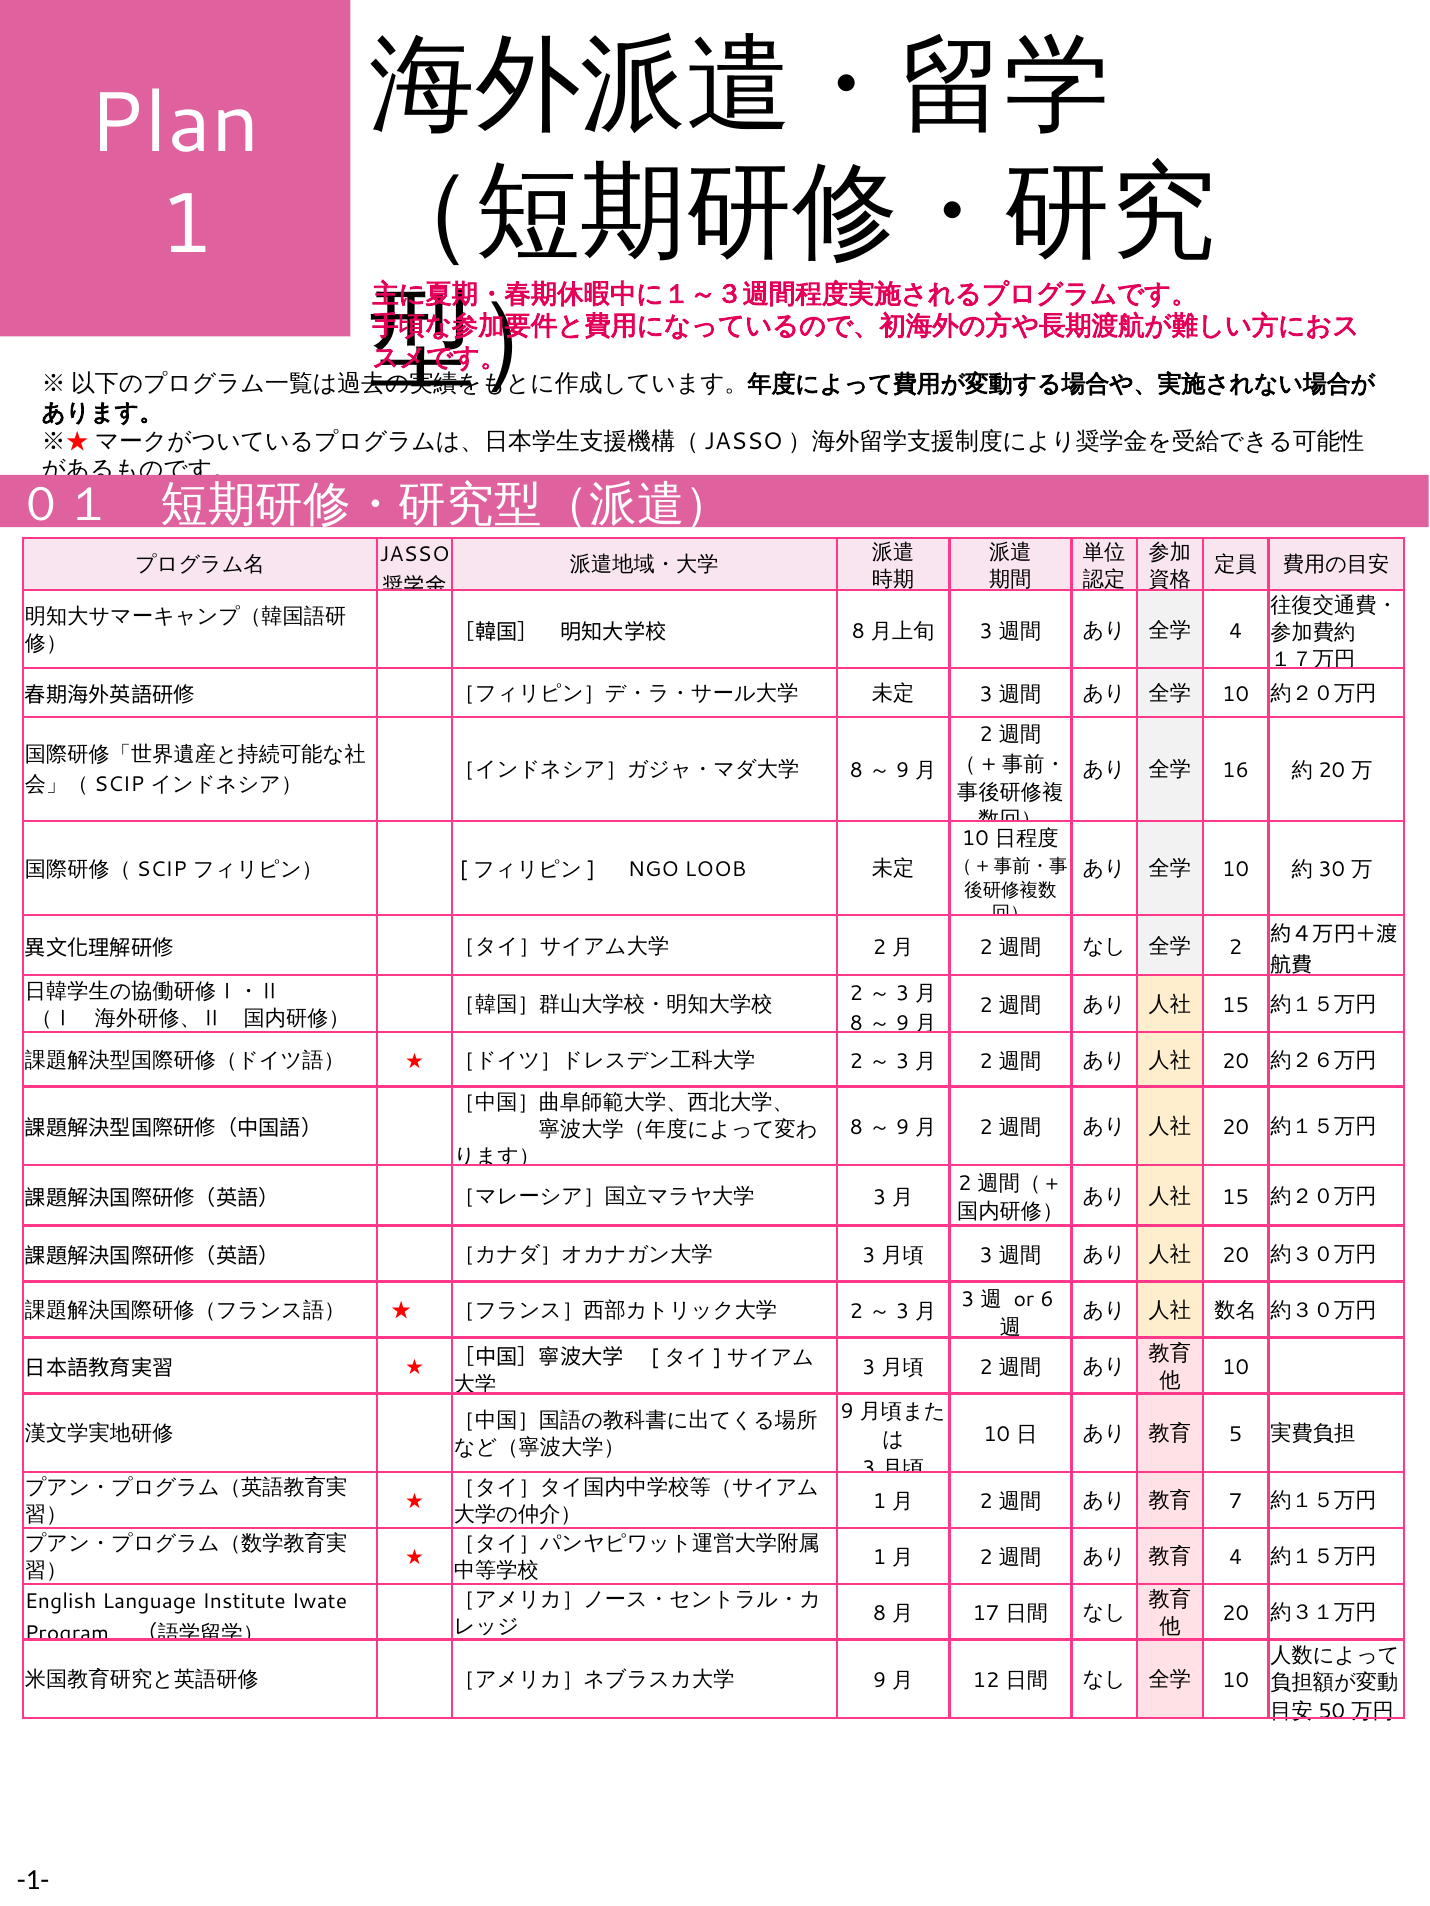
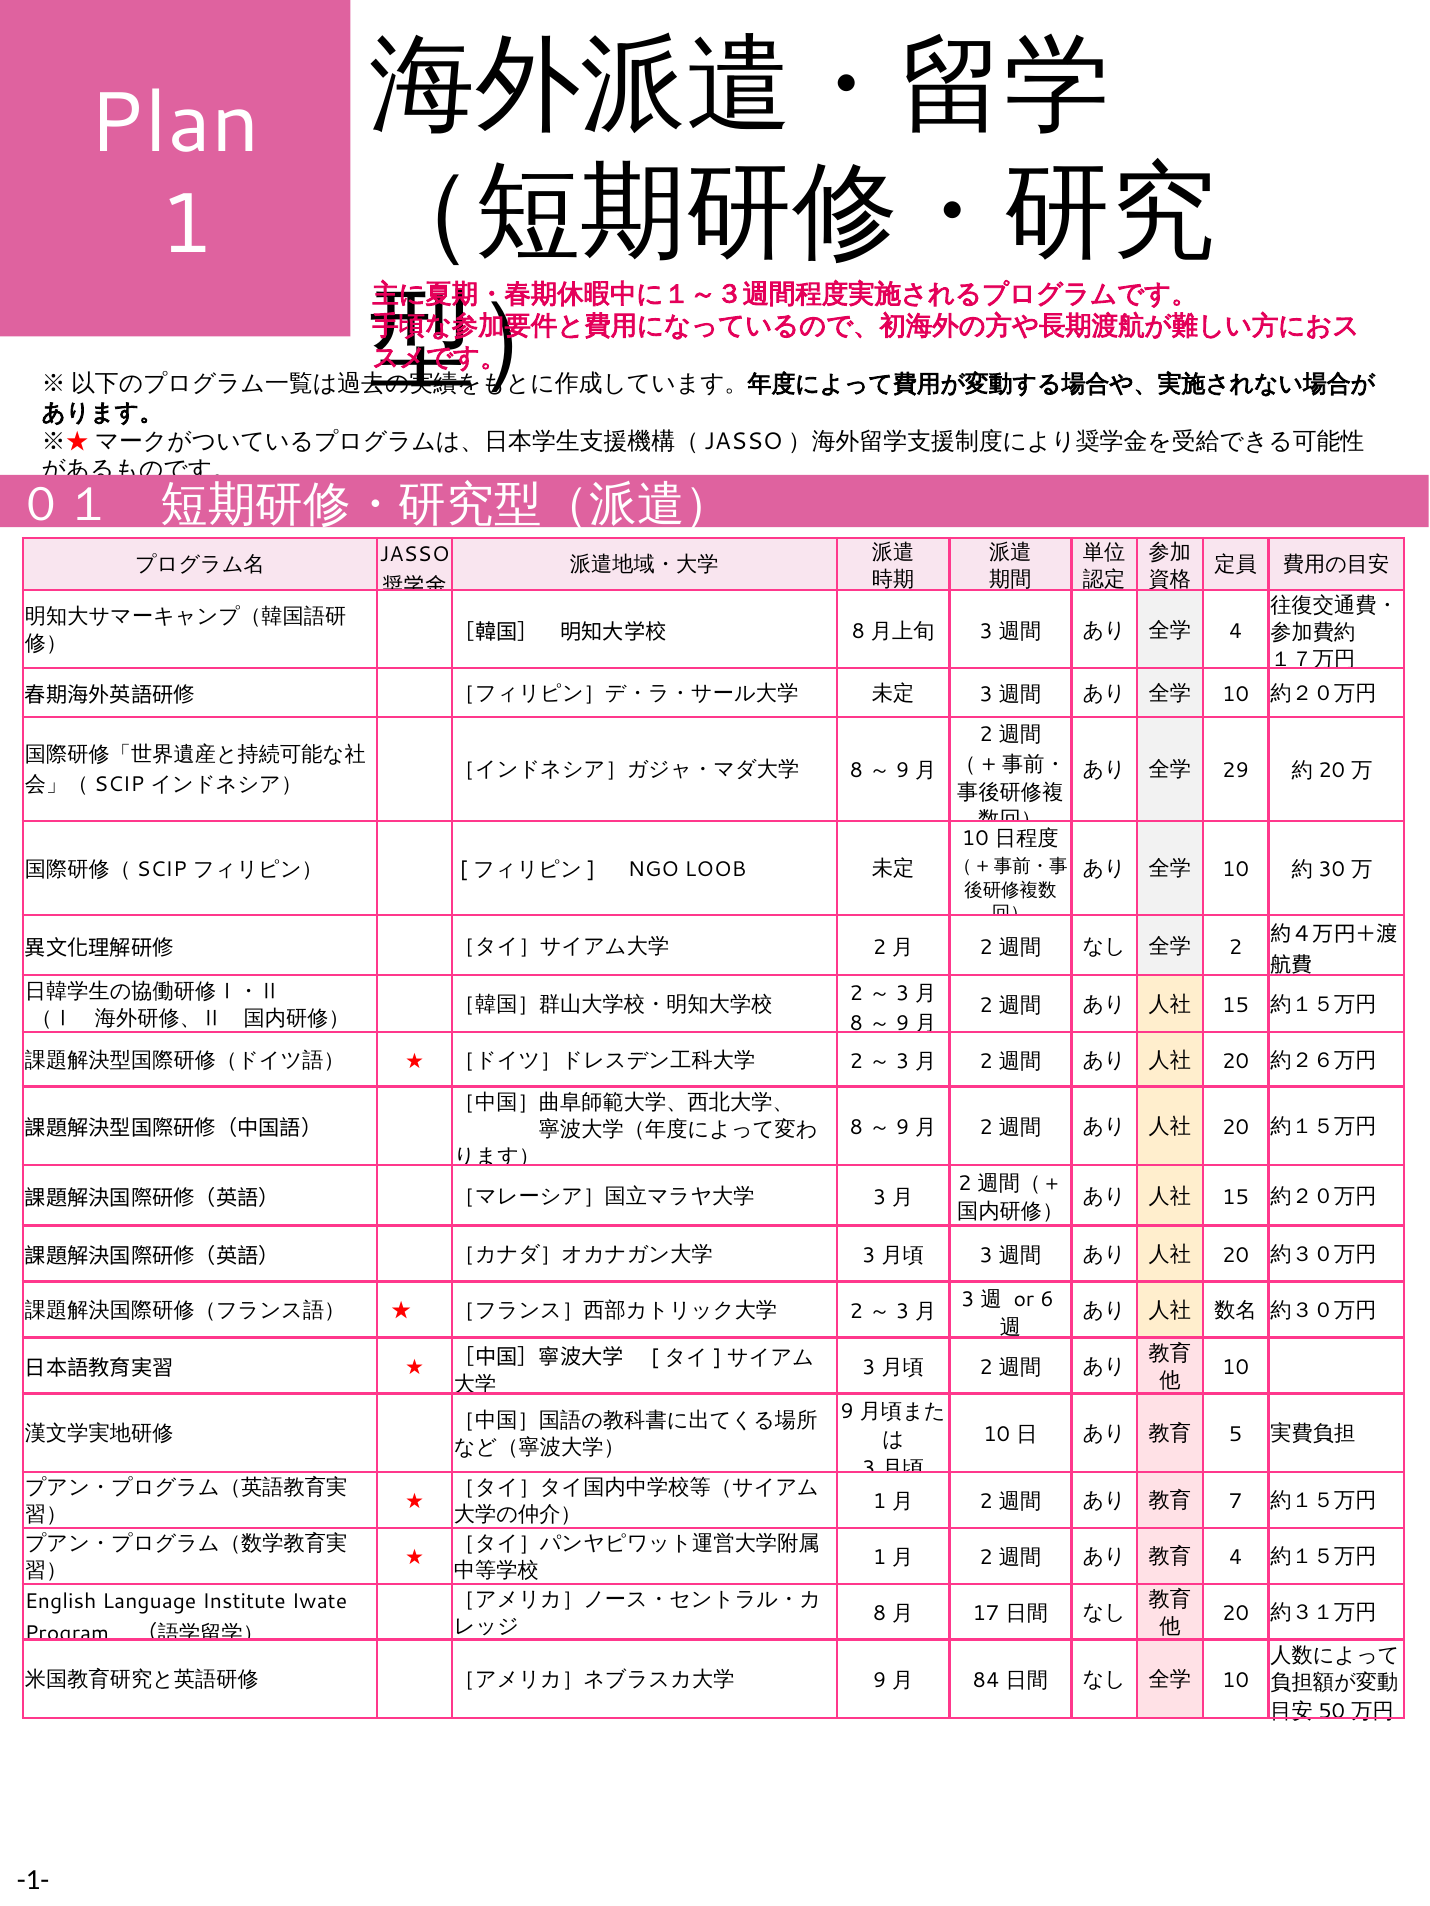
16: 16 -> 29 (1236, 771)
12: 12 -> 84 (986, 1681)
